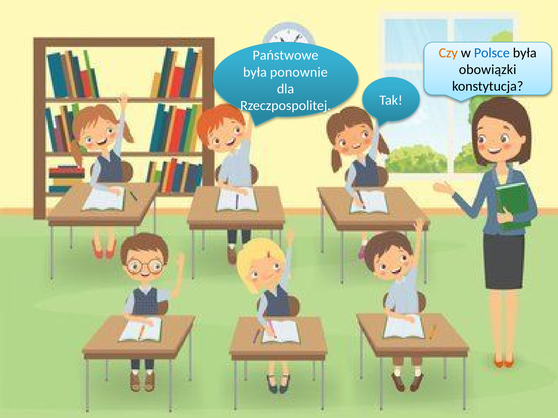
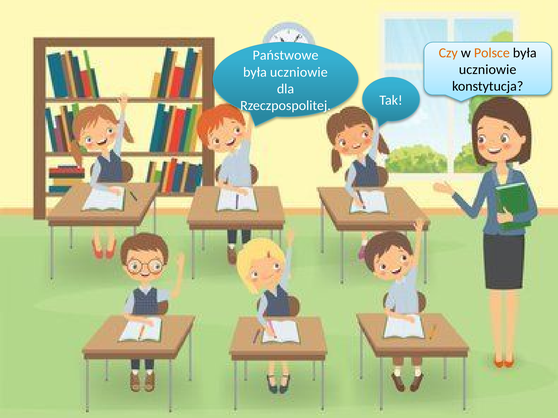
Polsce colour: blue -> orange (492, 53)
obowiązki: obowiązki -> uczniowie (488, 70)
ponownie: ponownie -> uczniowie (299, 72)
